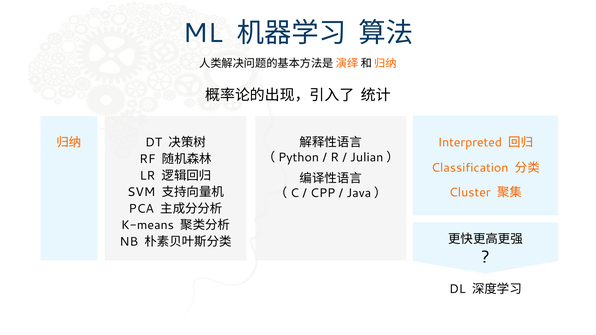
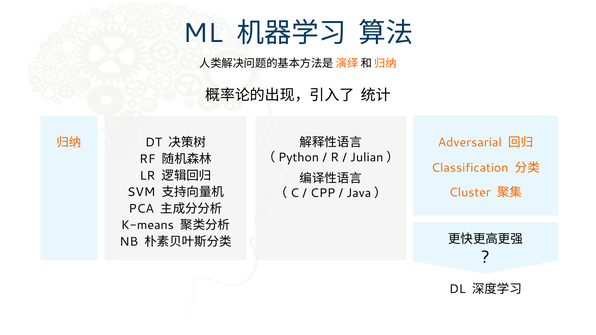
Interpreted: Interpreted -> Adversarial (470, 142)
